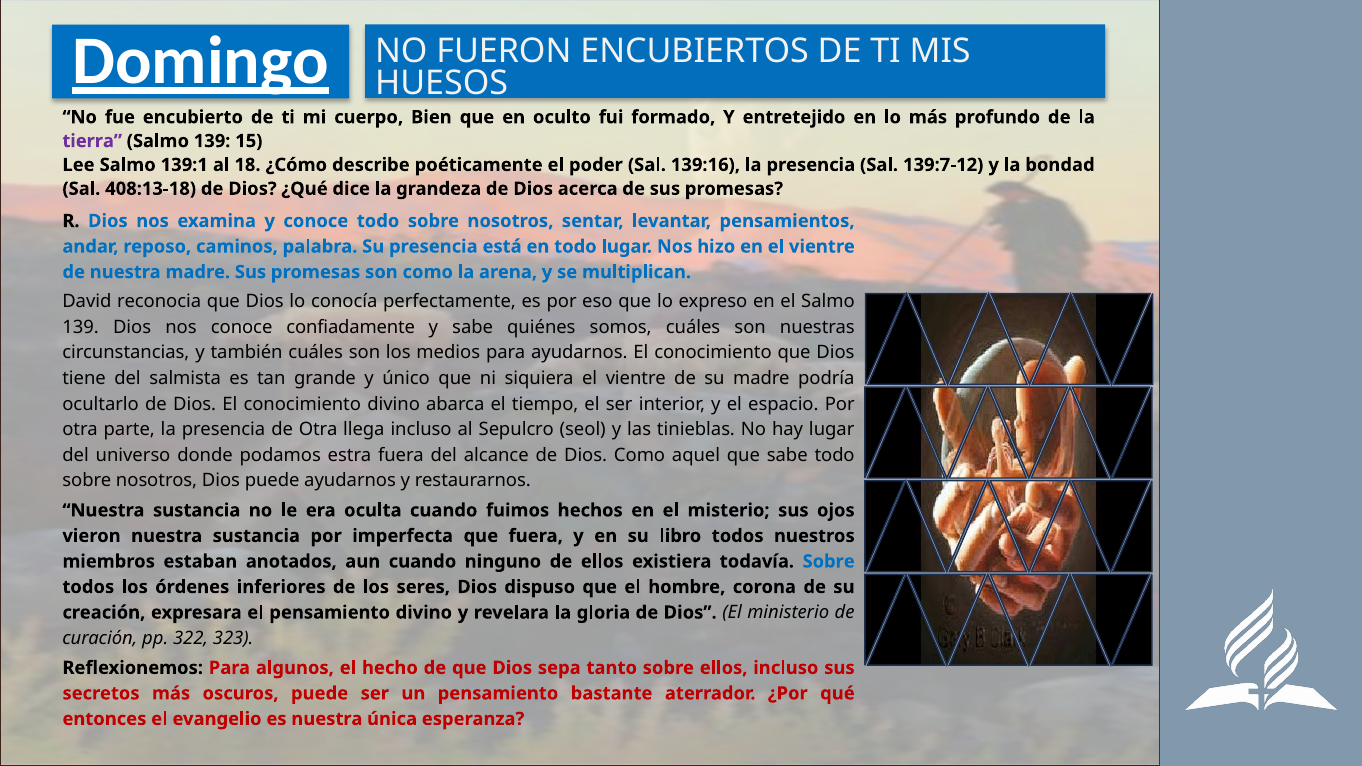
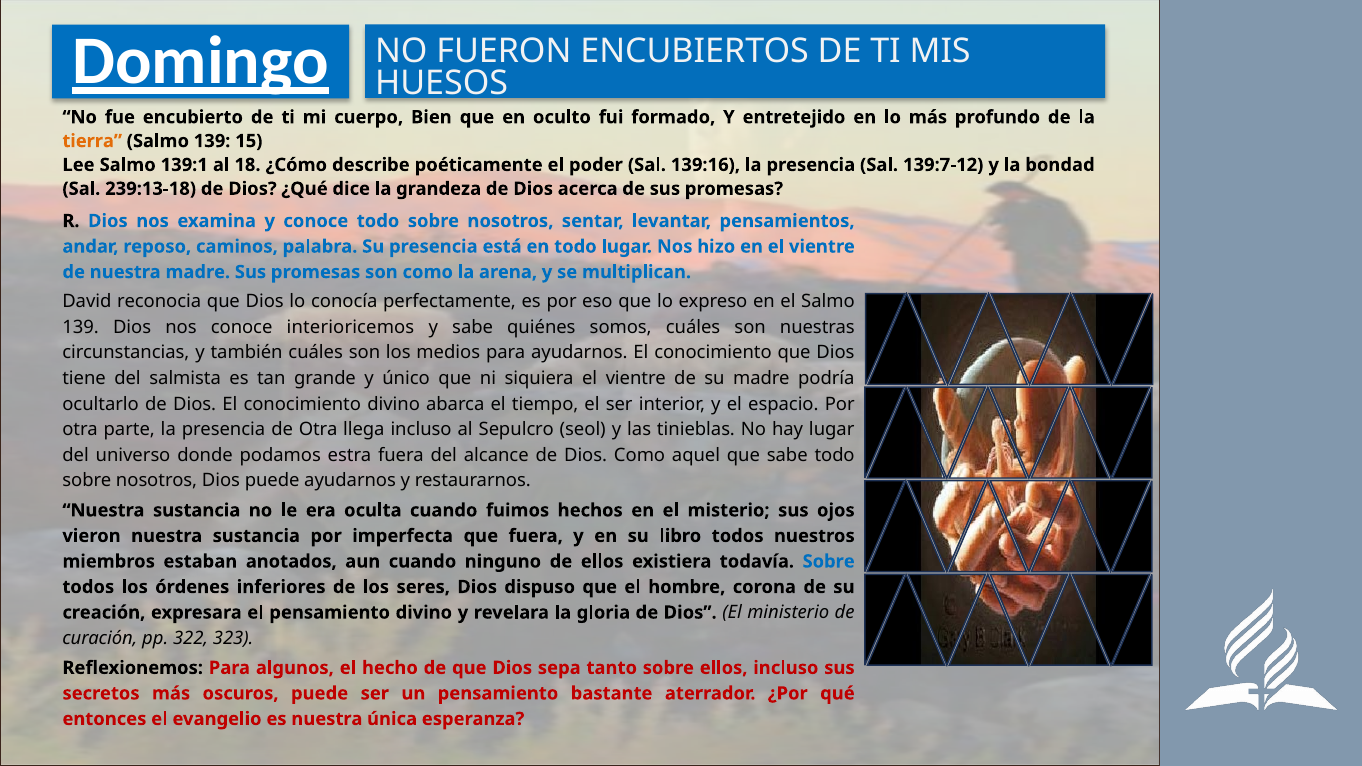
tierra colour: purple -> orange (92, 141)
408:13-18: 408:13-18 -> 239:13-18 (151, 189)
confiadamente: confiadamente -> interioricemos (351, 327)
